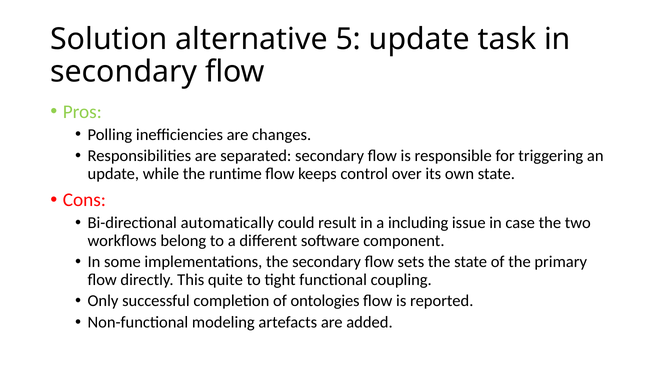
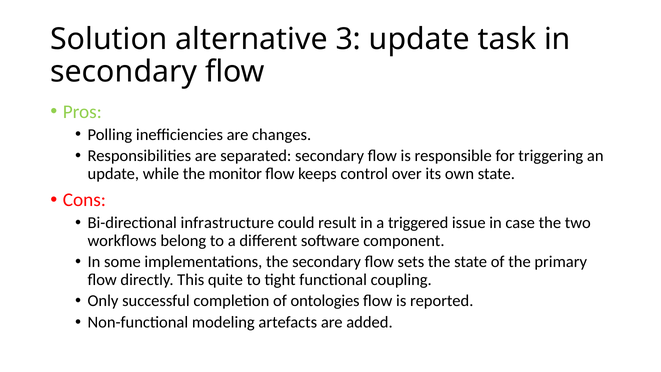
5: 5 -> 3 (348, 39)
runtime: runtime -> monitor (235, 174)
automatically: automatically -> infrastructure (227, 223)
including: including -> triggered (418, 223)
